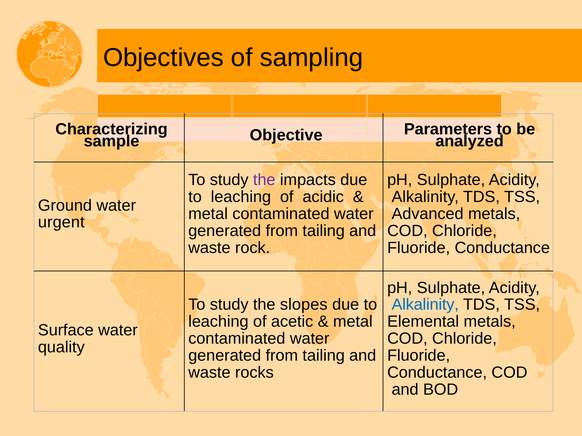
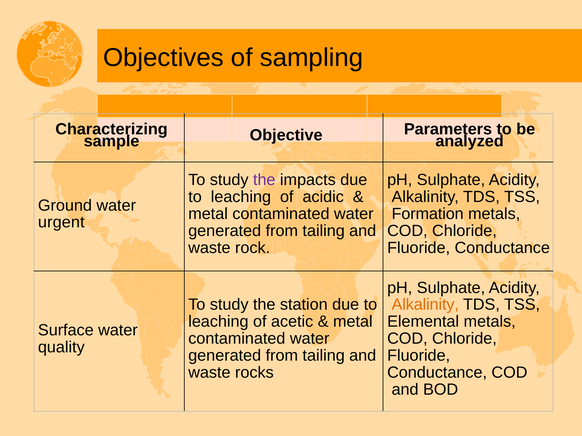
Advanced: Advanced -> Formation (428, 214)
slopes: slopes -> station (304, 305)
Alkalinity colour: blue -> orange (425, 305)
